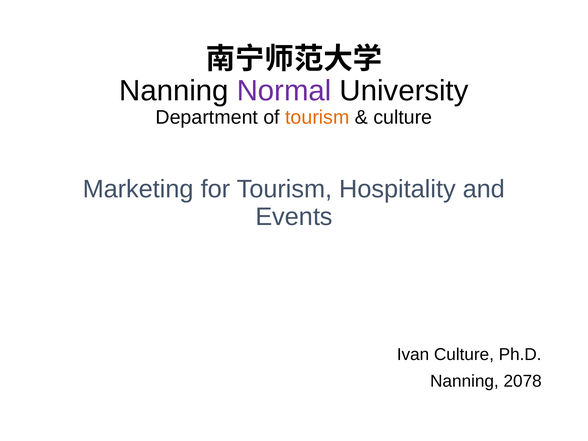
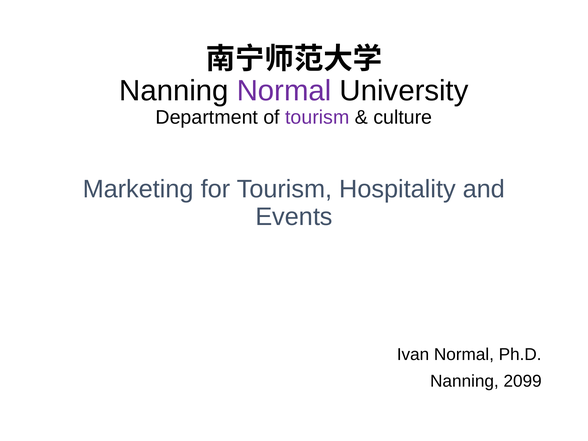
tourism colour: orange -> purple (317, 117)
Ivan Culture: Culture -> Normal (464, 355)
2078: 2078 -> 2099 (523, 381)
